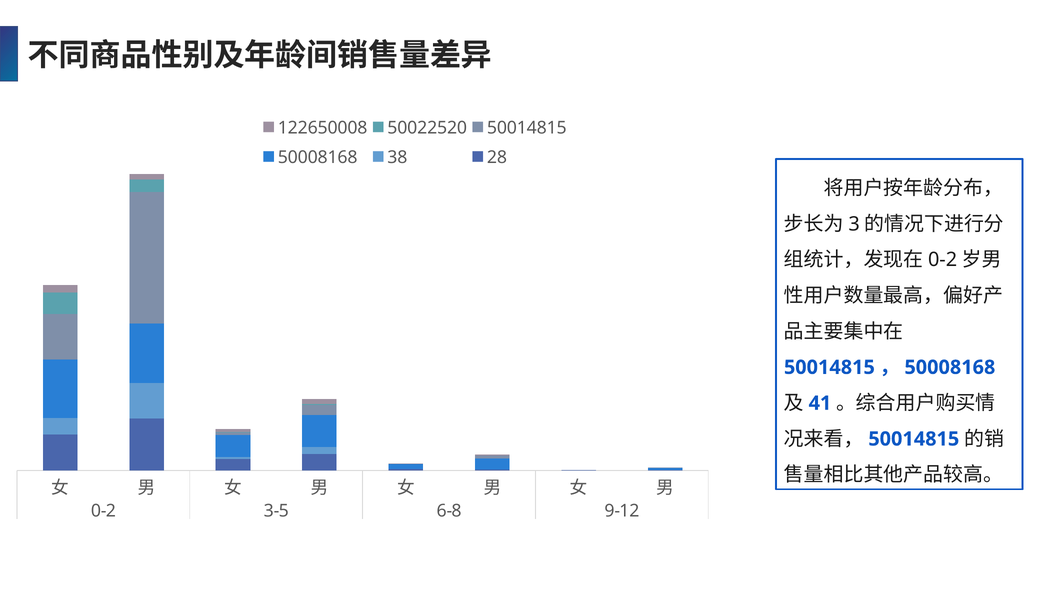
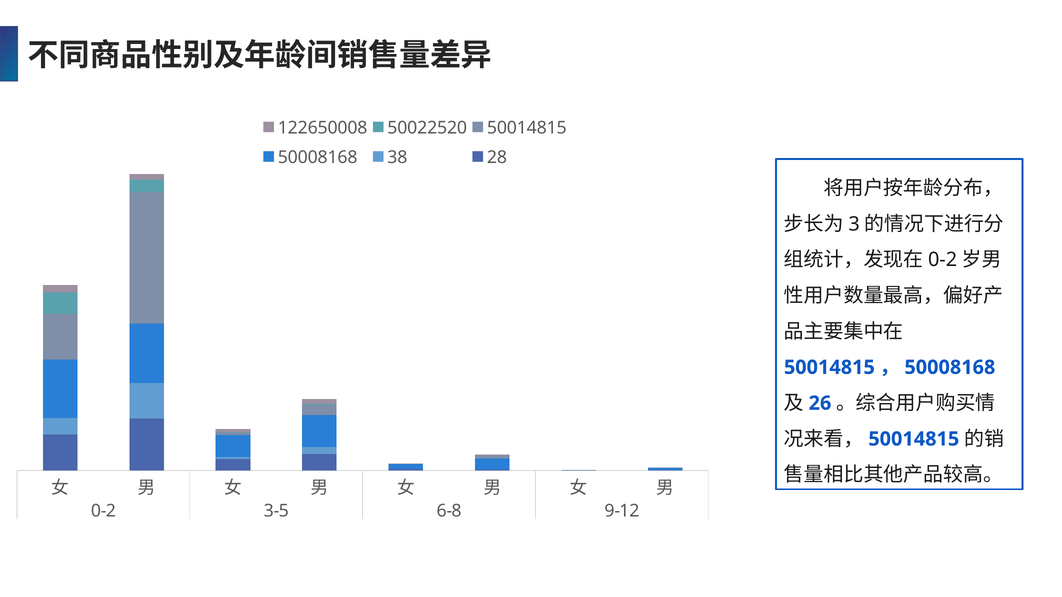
41: 41 -> 26 (820, 403)
